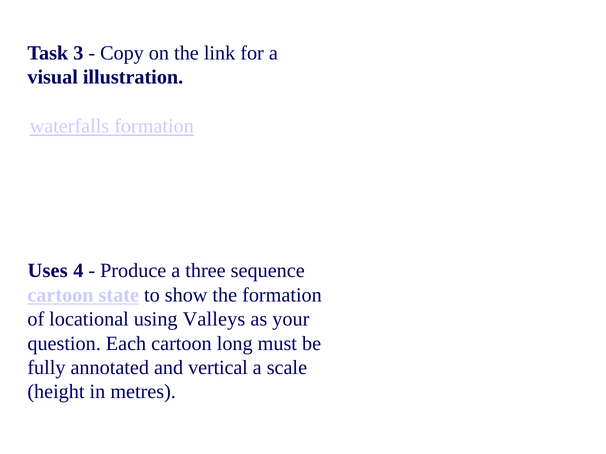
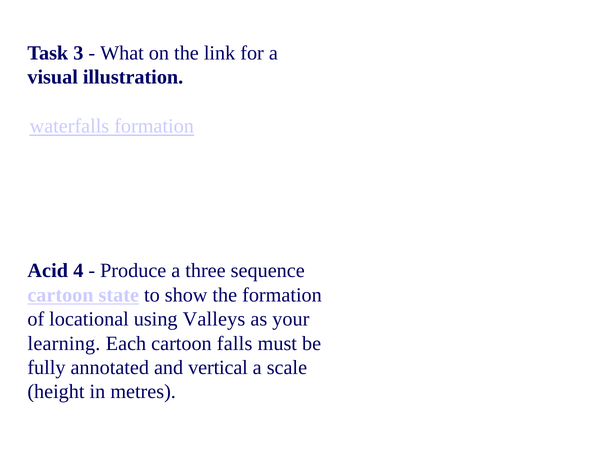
Copy: Copy -> What (122, 53)
Uses: Uses -> Acid (48, 271)
question: question -> learning (64, 344)
long: long -> falls (235, 344)
